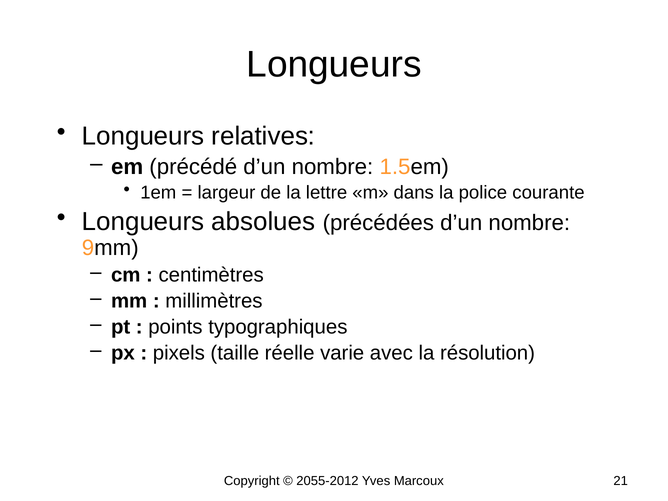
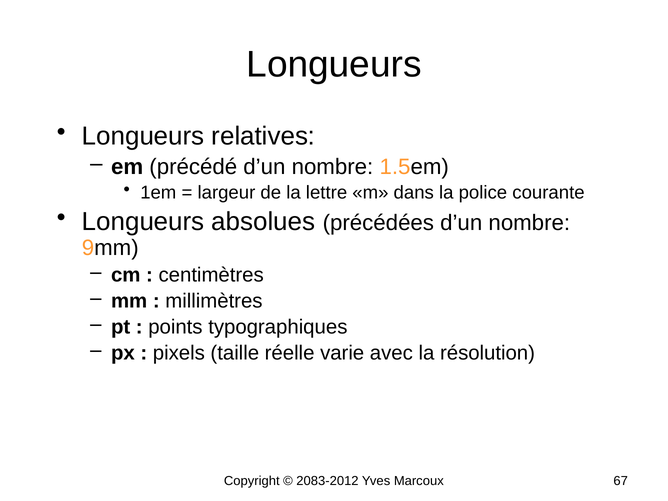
2055-2012: 2055-2012 -> 2083-2012 (327, 481)
21: 21 -> 67 (621, 481)
